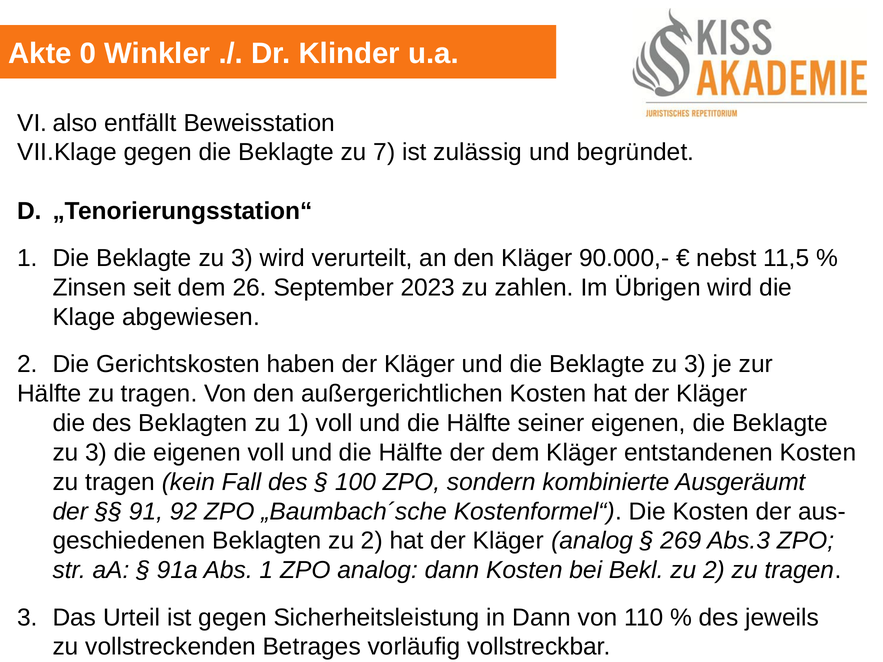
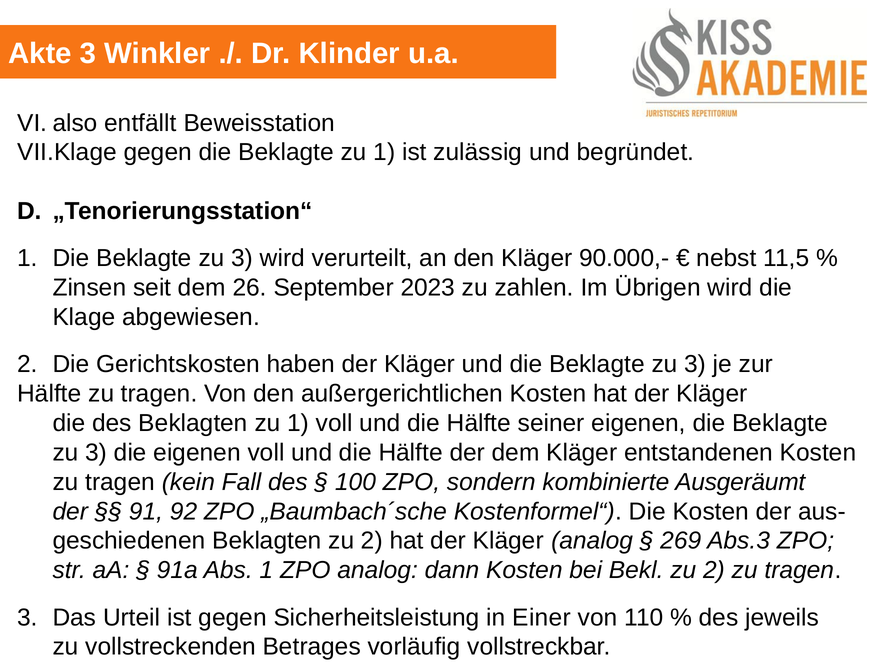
Akte 0: 0 -> 3 (88, 54)
Beklagte zu 7: 7 -> 1 (384, 152)
in Dann: Dann -> Einer (542, 618)
